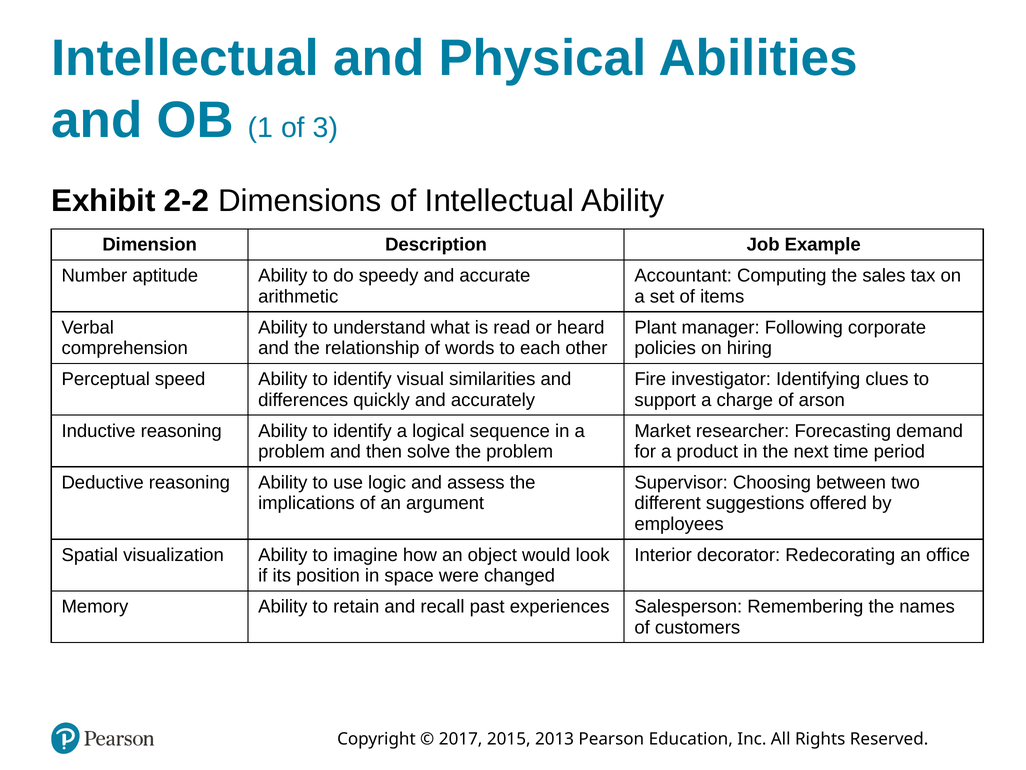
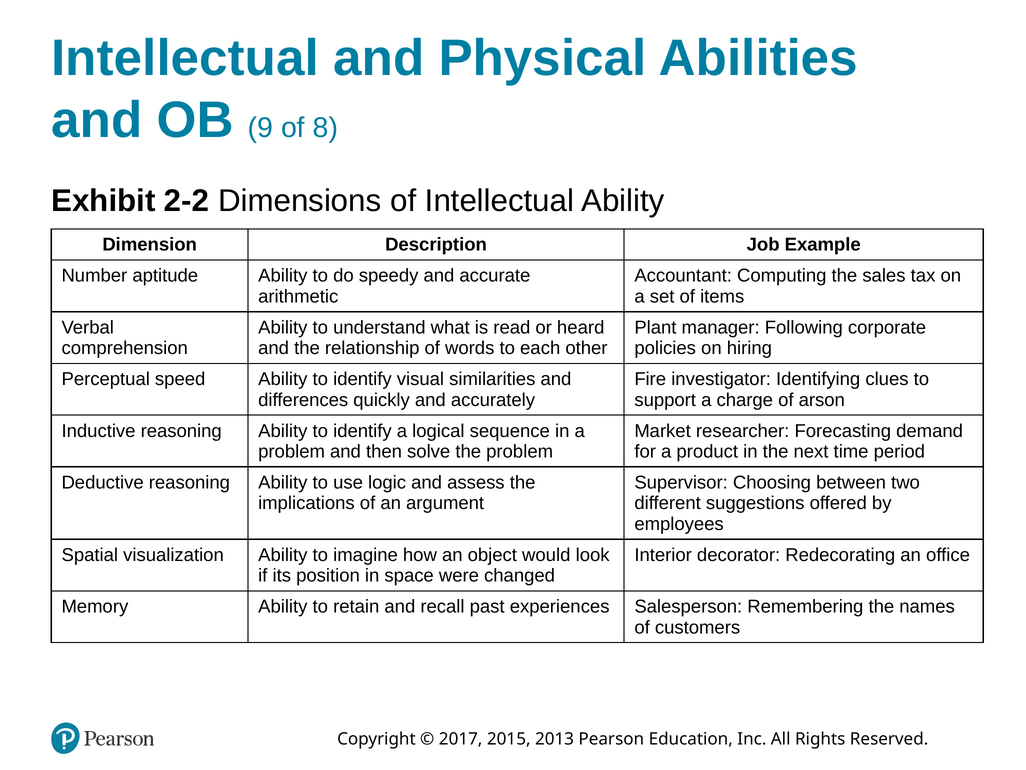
1: 1 -> 9 (261, 128)
3: 3 -> 8 (326, 128)
